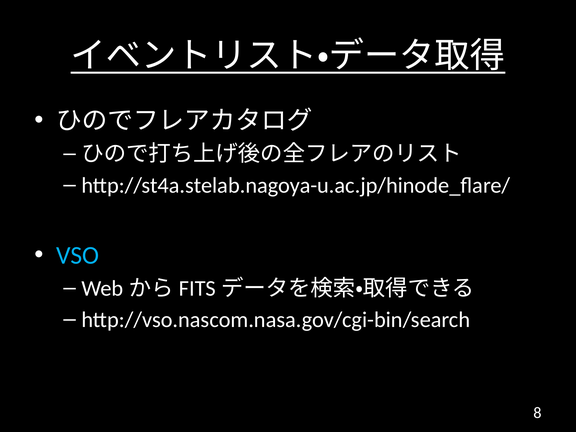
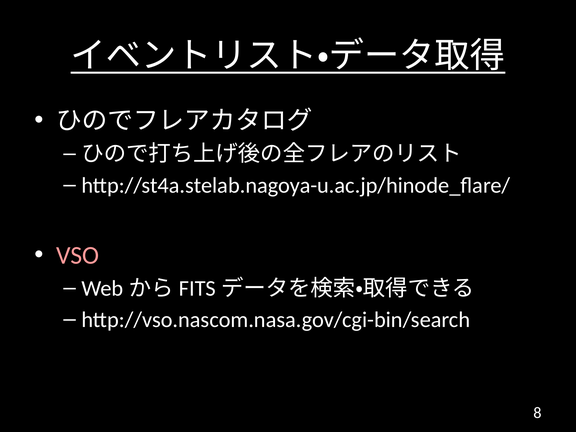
VSO colour: light blue -> pink (78, 255)
